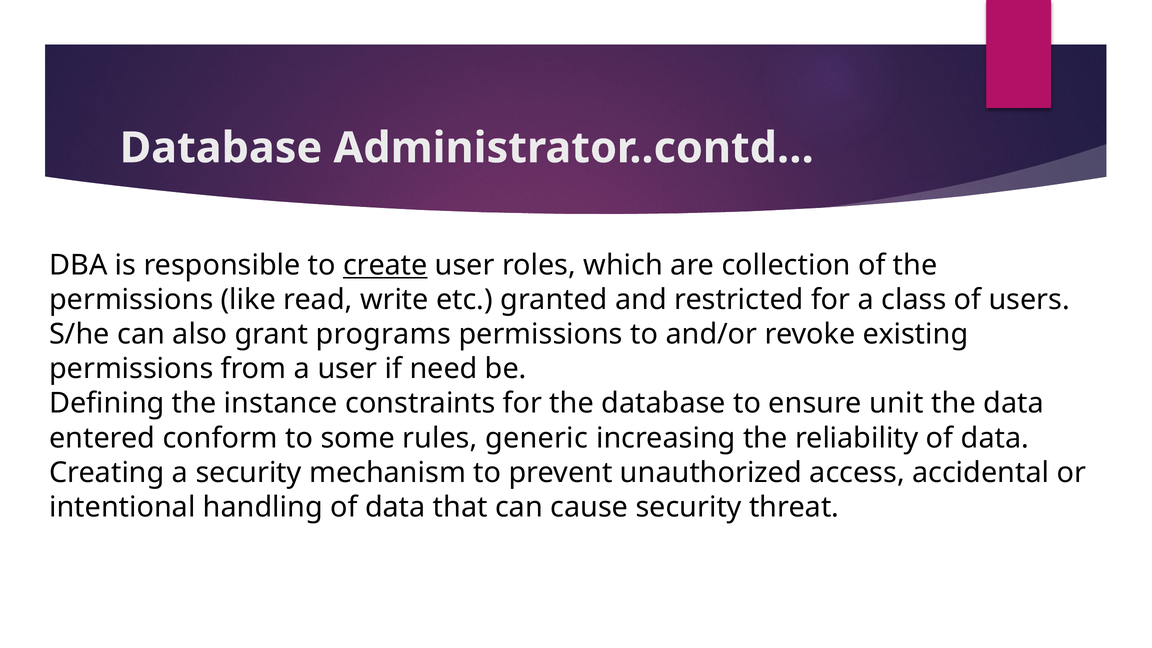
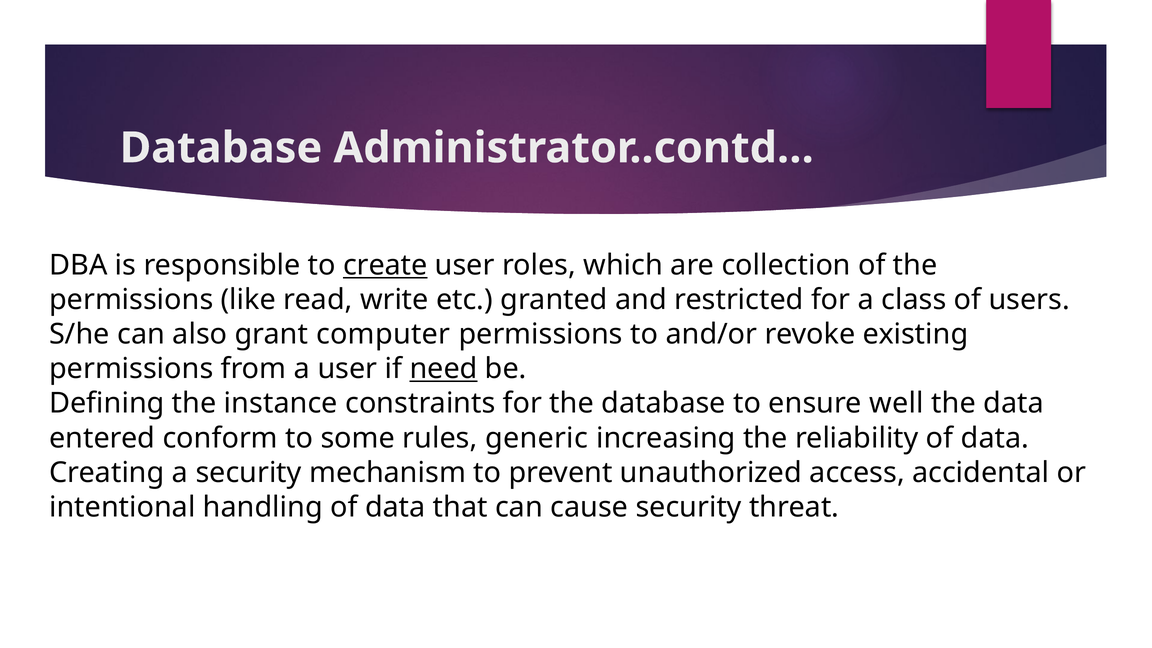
programs: programs -> computer (383, 334)
need underline: none -> present (444, 369)
unit: unit -> well (896, 403)
